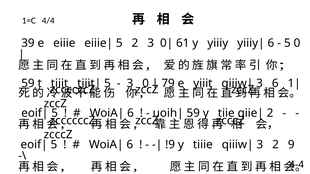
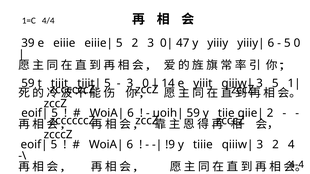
61: 61 -> 47 (183, 43)
79: 79 -> 14 (168, 84)
3 6: 6 -> 5 (275, 84)
9: 9 -> 4 (291, 145)
